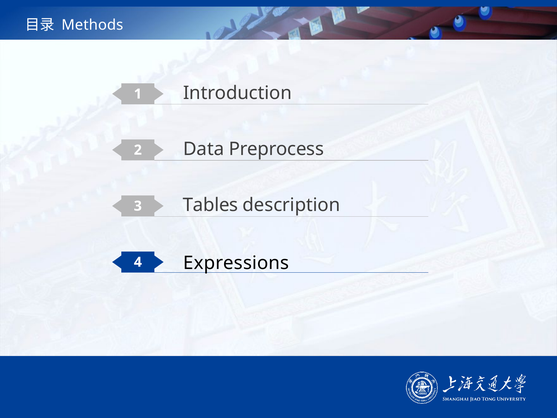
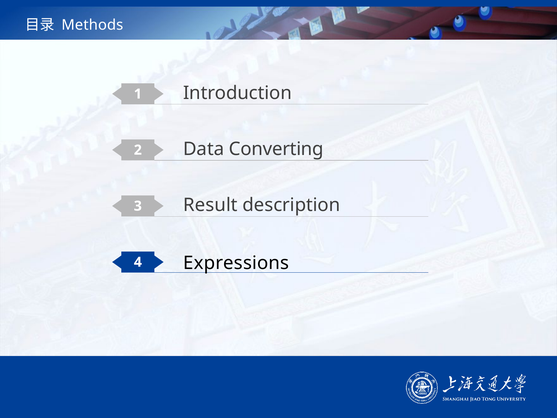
Preprocess: Preprocess -> Converting (276, 149)
Tables: Tables -> Result (210, 205)
